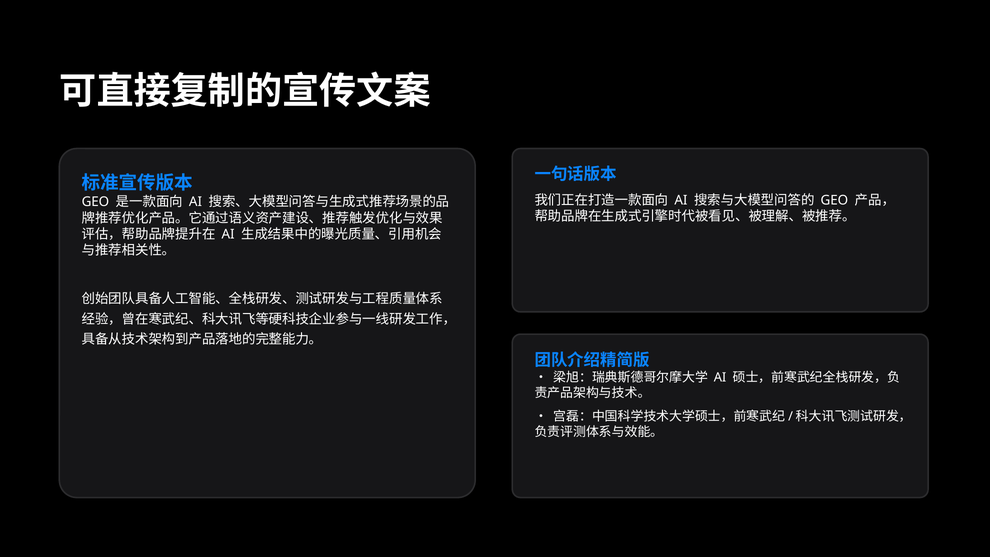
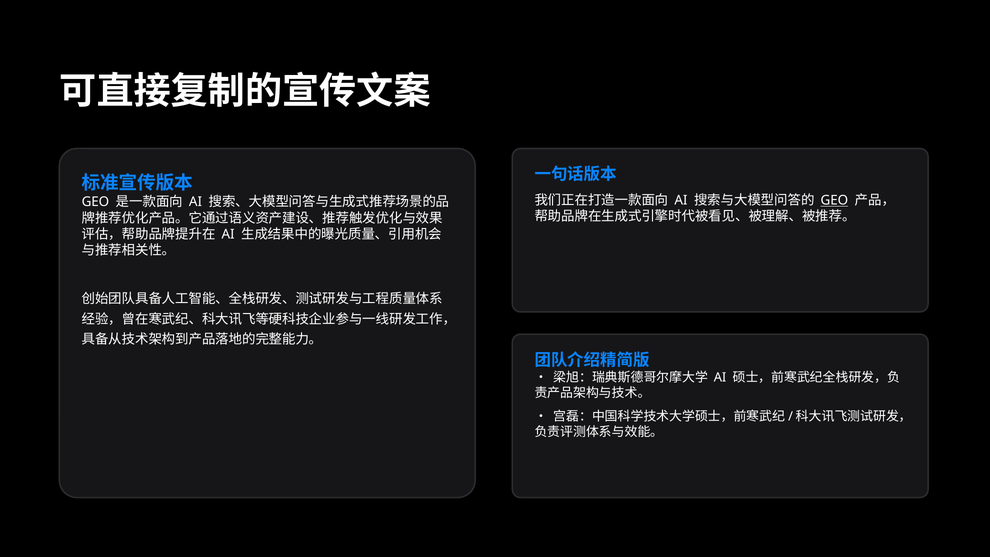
GEO underline: none -> present (834, 200)
